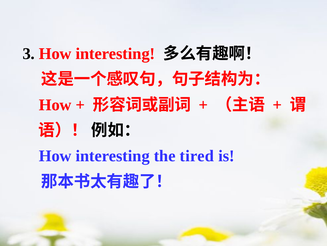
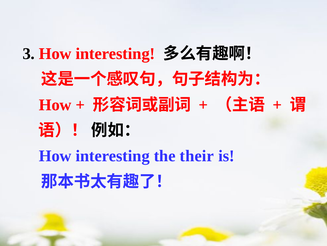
tired: tired -> their (197, 156)
